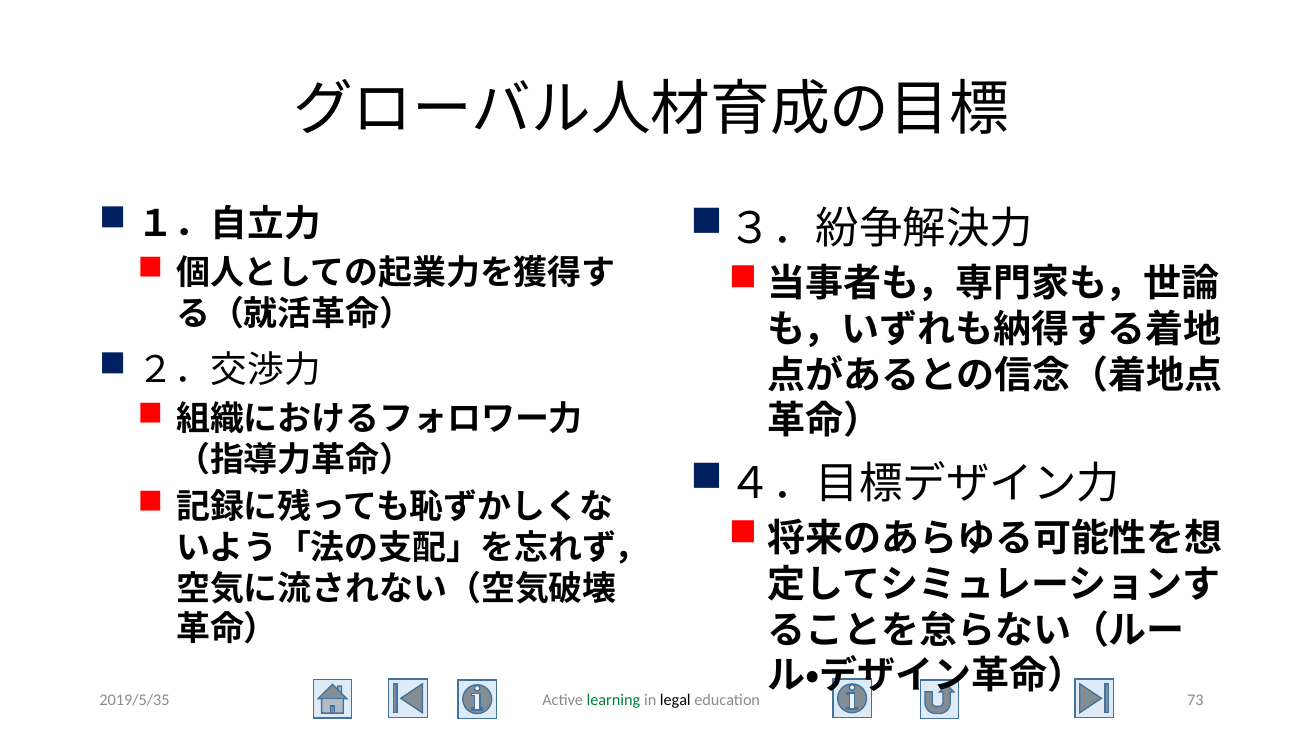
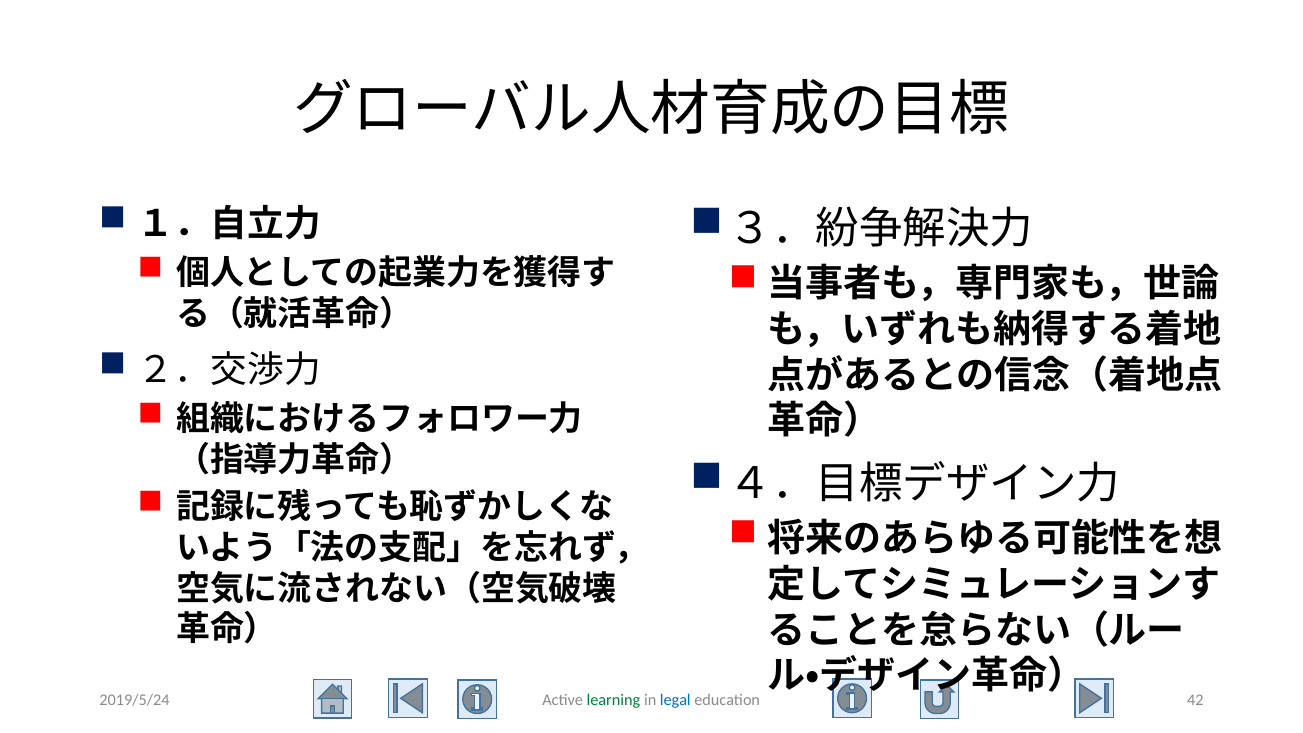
2019/5/35: 2019/5/35 -> 2019/5/24 (134, 700)
legal colour: black -> blue (675, 700)
73: 73 -> 42 (1195, 700)
